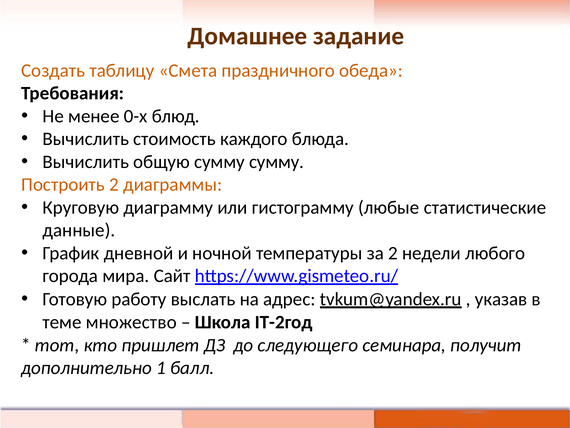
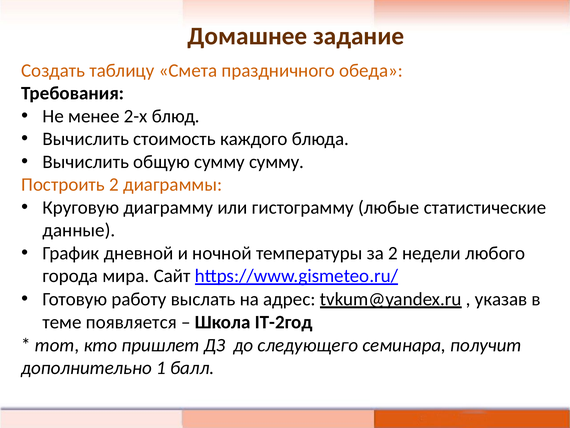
0-х: 0-х -> 2-х (136, 116)
множество: множество -> появляется (131, 322)
